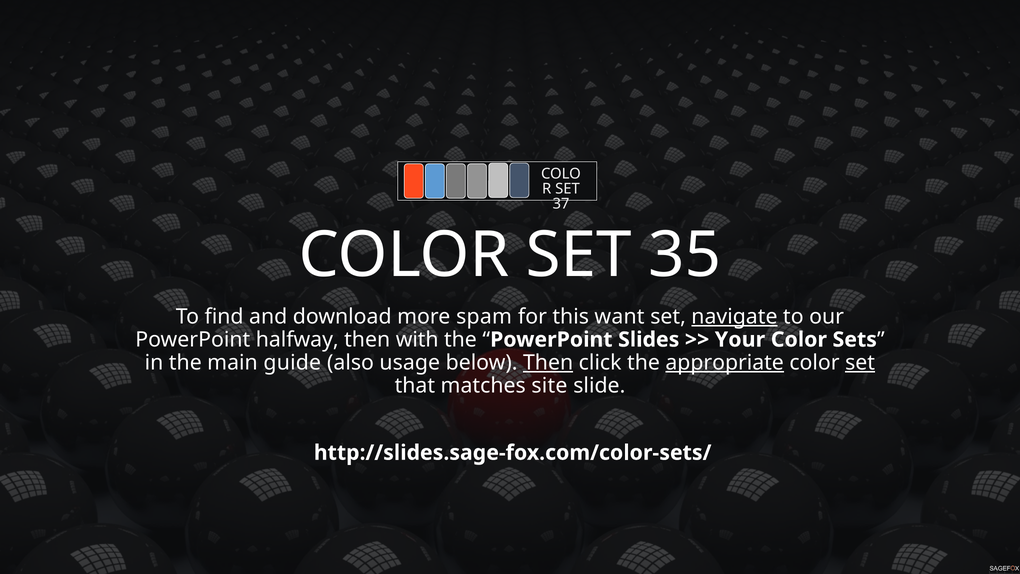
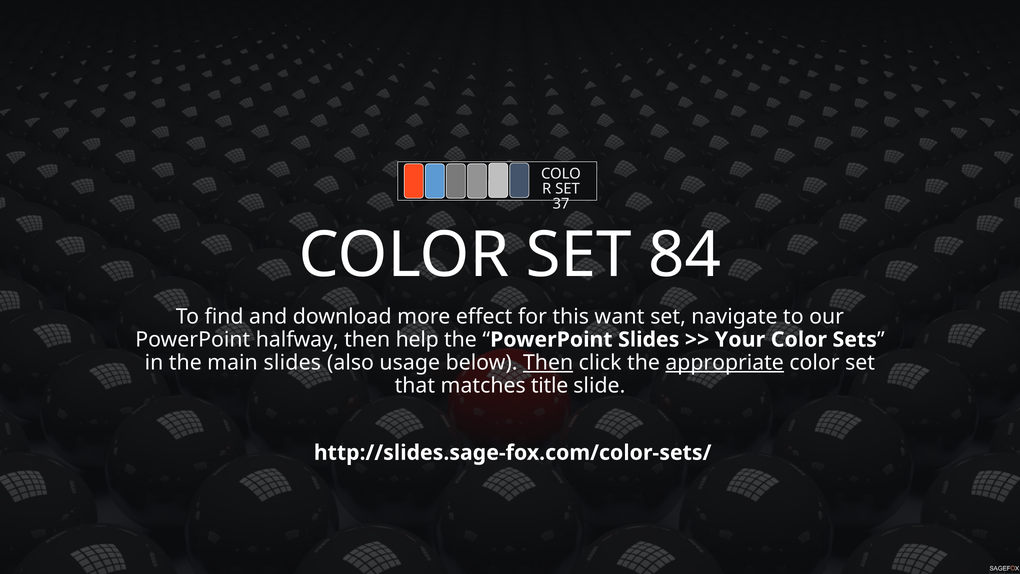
35: 35 -> 84 (685, 255)
spam: spam -> effect (484, 317)
navigate underline: present -> none (734, 317)
with: with -> help (417, 339)
main guide: guide -> slides (292, 362)
set underline: present -> none (860, 362)
site: site -> title (550, 385)
